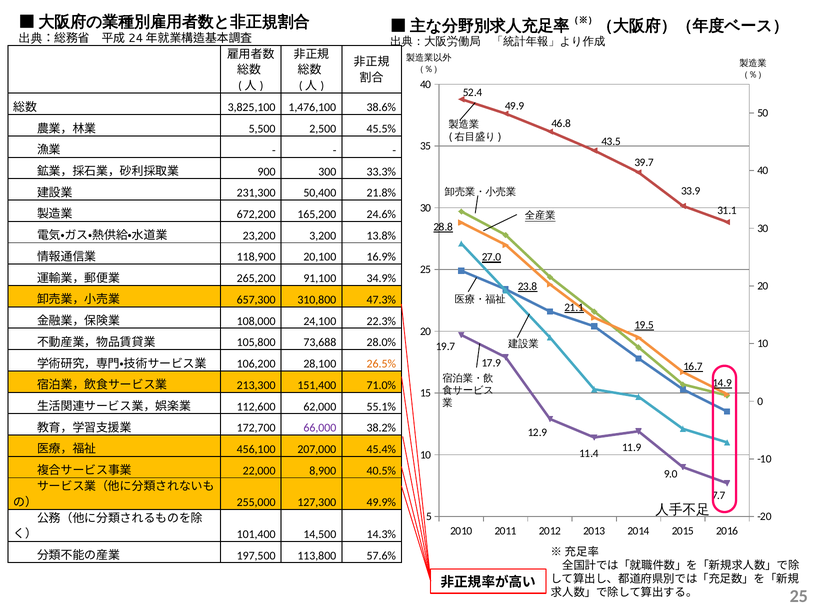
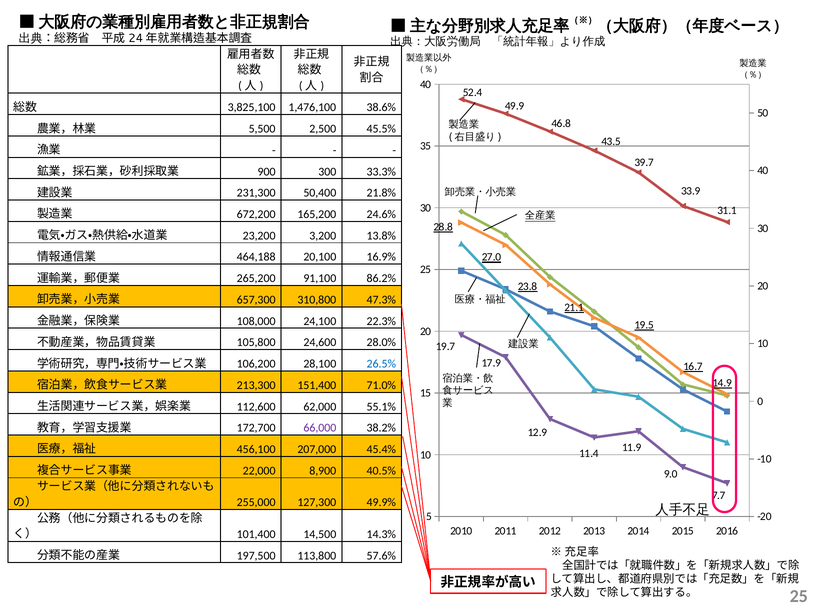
118,900: 118,900 -> 464,188 (256, 257)
34.9%: 34.9% -> 86.2% (381, 278)
73,688: 73,688 -> 24,600 (320, 342)
26.5% colour: orange -> blue (381, 364)
